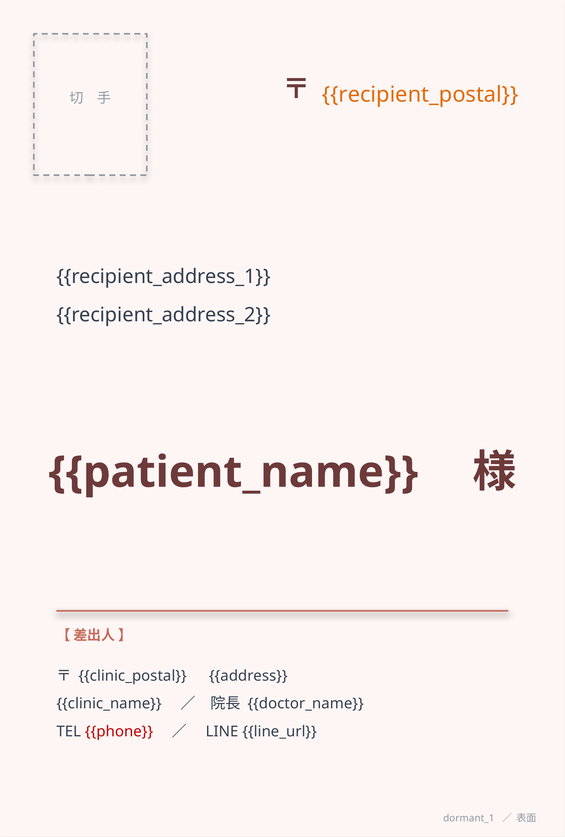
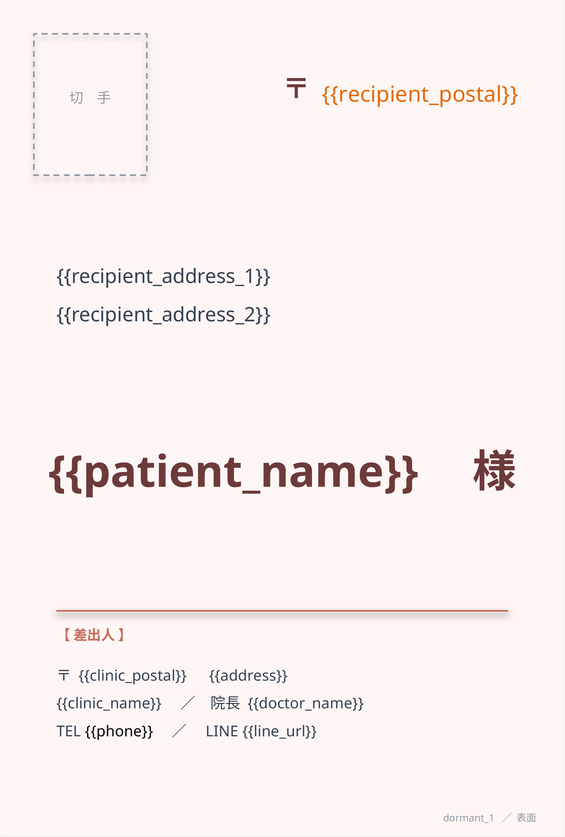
phone colour: red -> black (119, 731)
